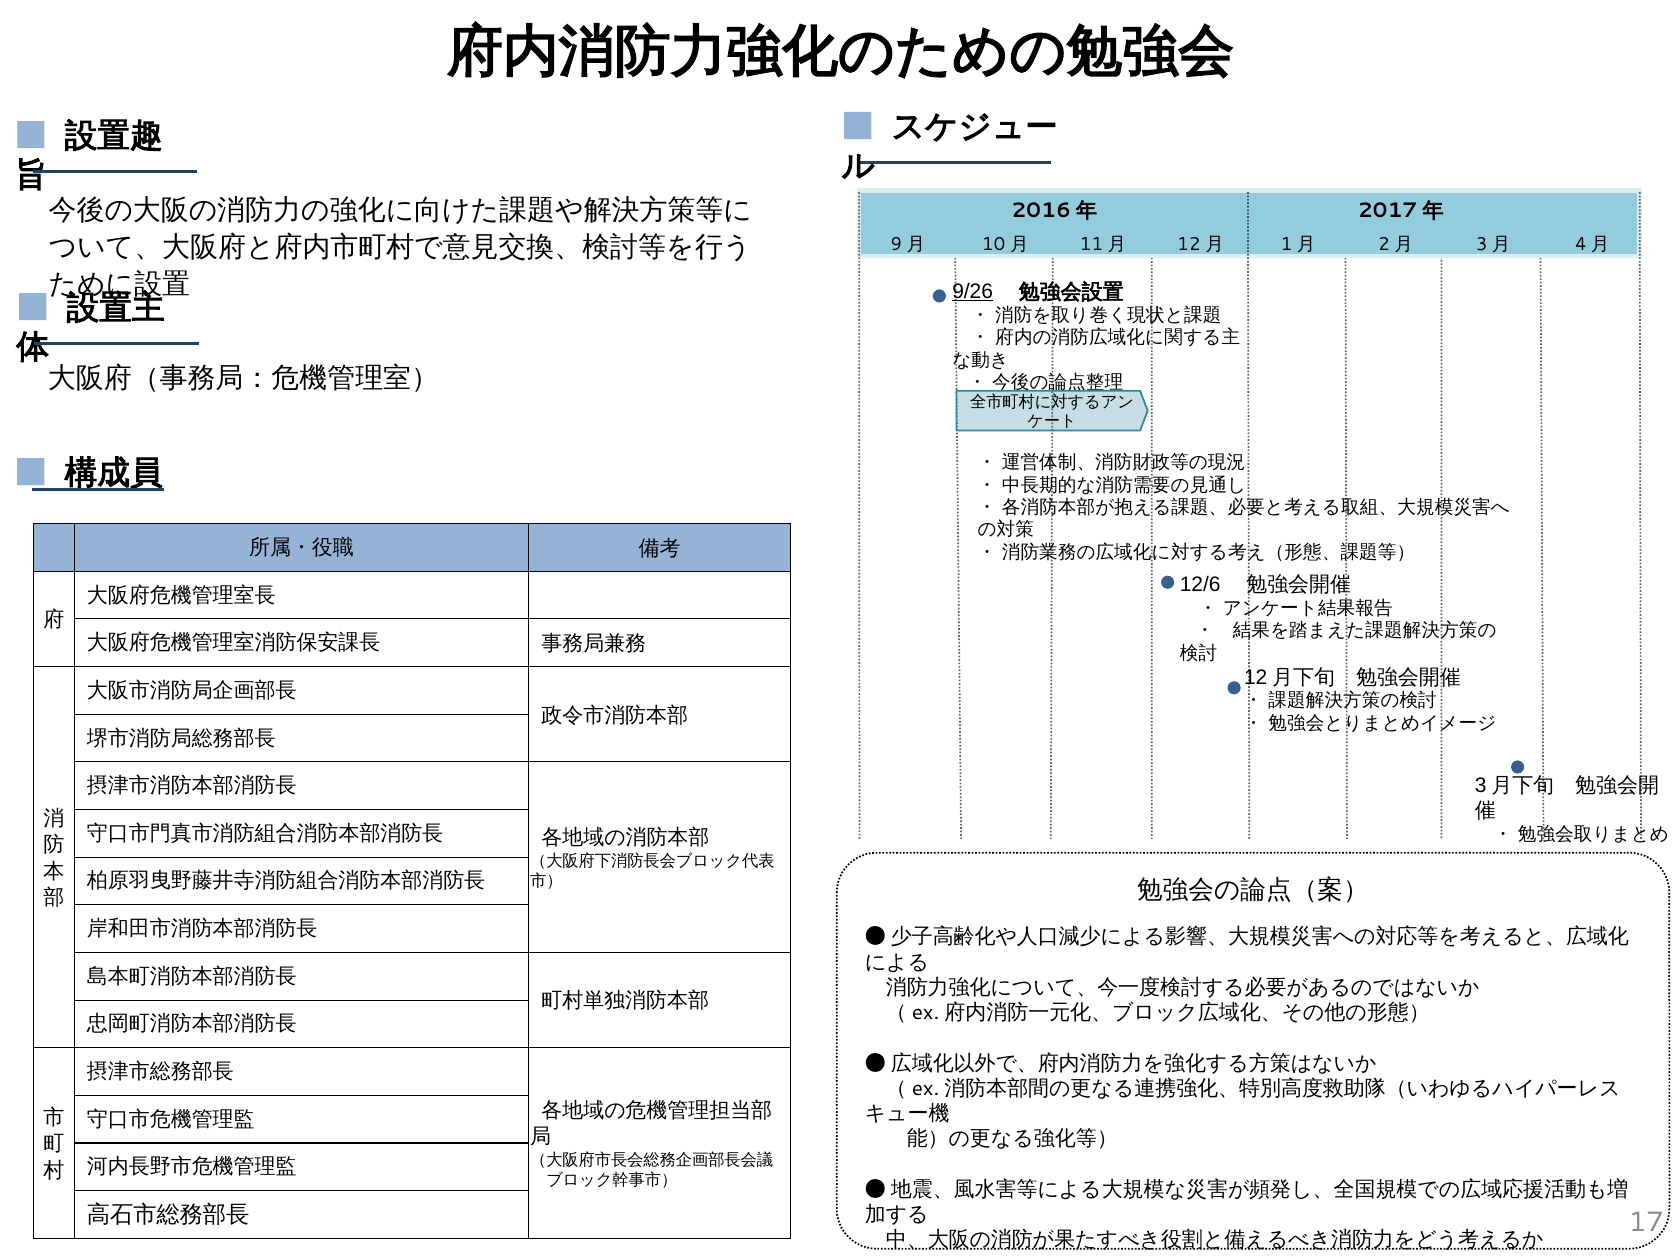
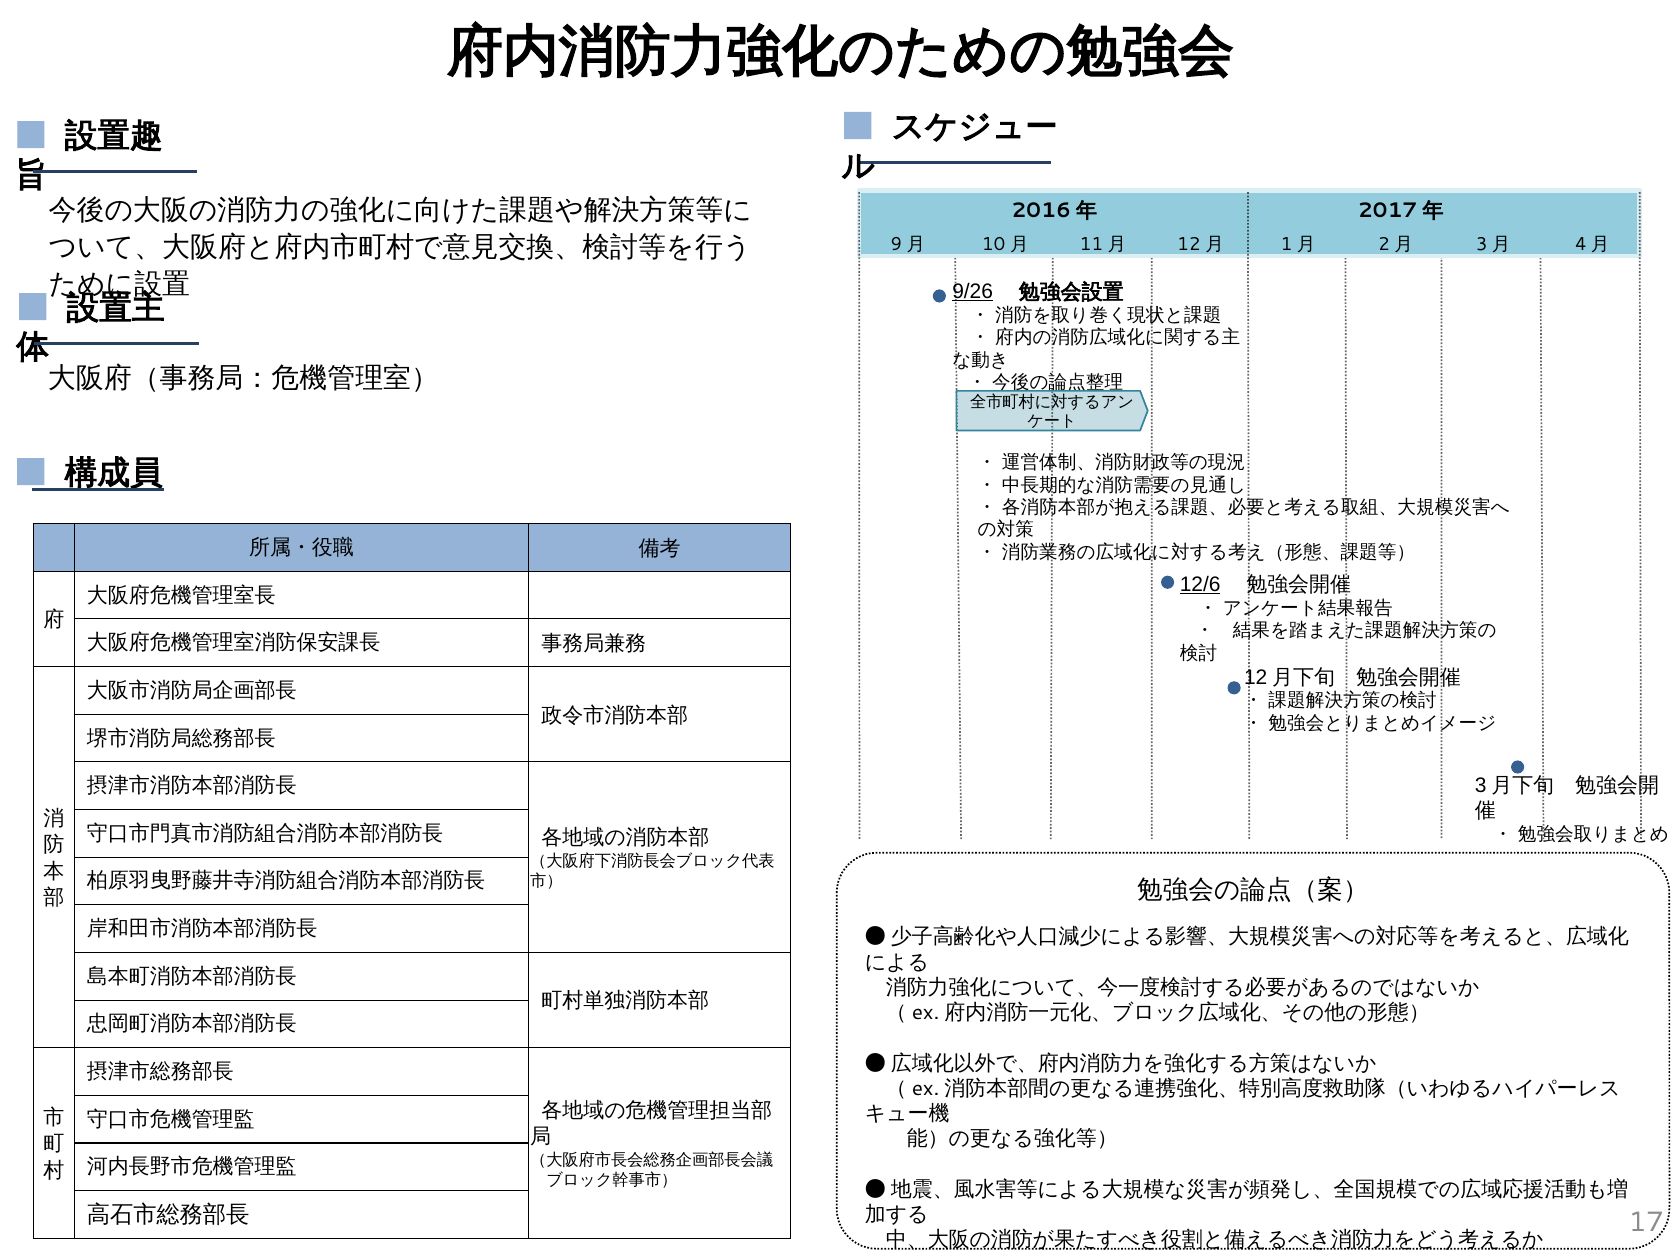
12/6 underline: none -> present (1200, 585)
